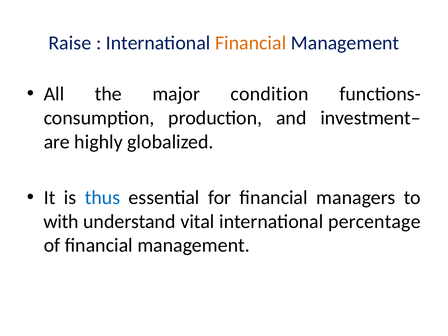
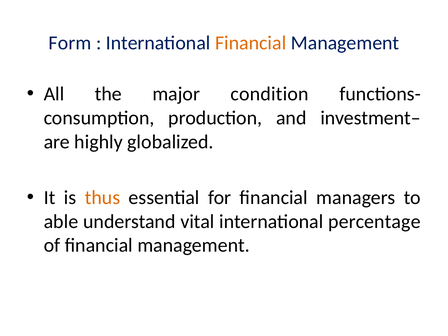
Raise: Raise -> Form (70, 43)
thus colour: blue -> orange (102, 198)
with: with -> able (61, 221)
